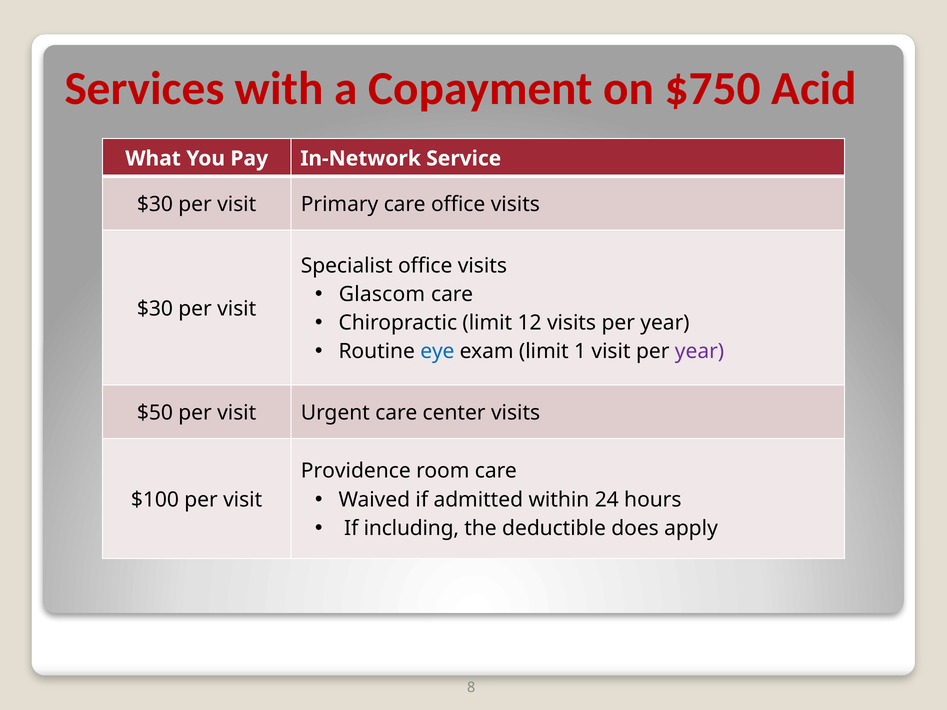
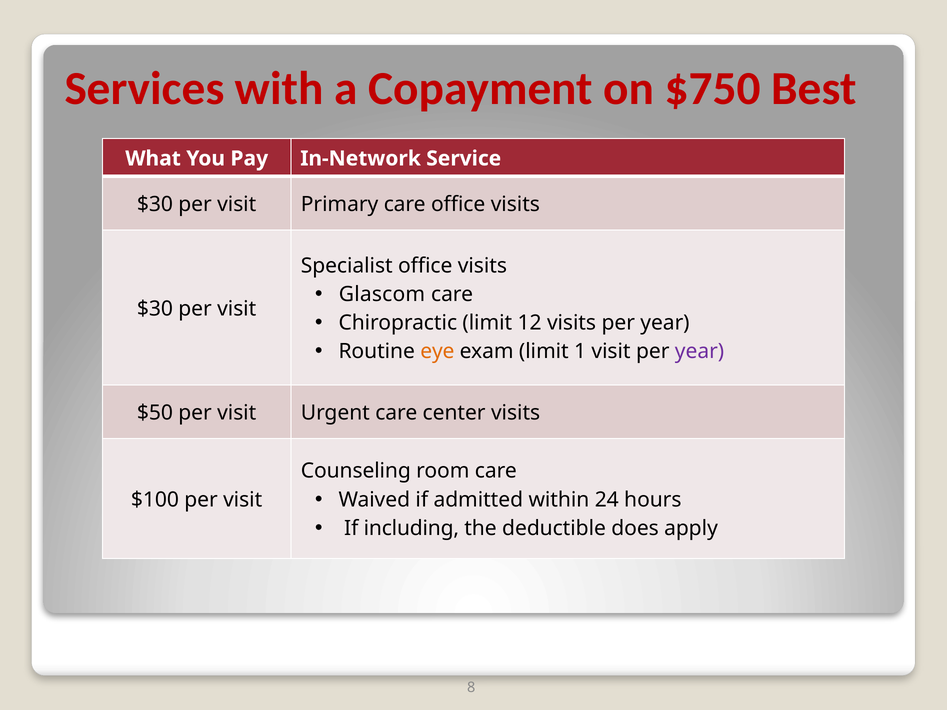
Acid: Acid -> Best (814, 89)
eye colour: blue -> orange (437, 352)
Providence: Providence -> Counseling (356, 471)
